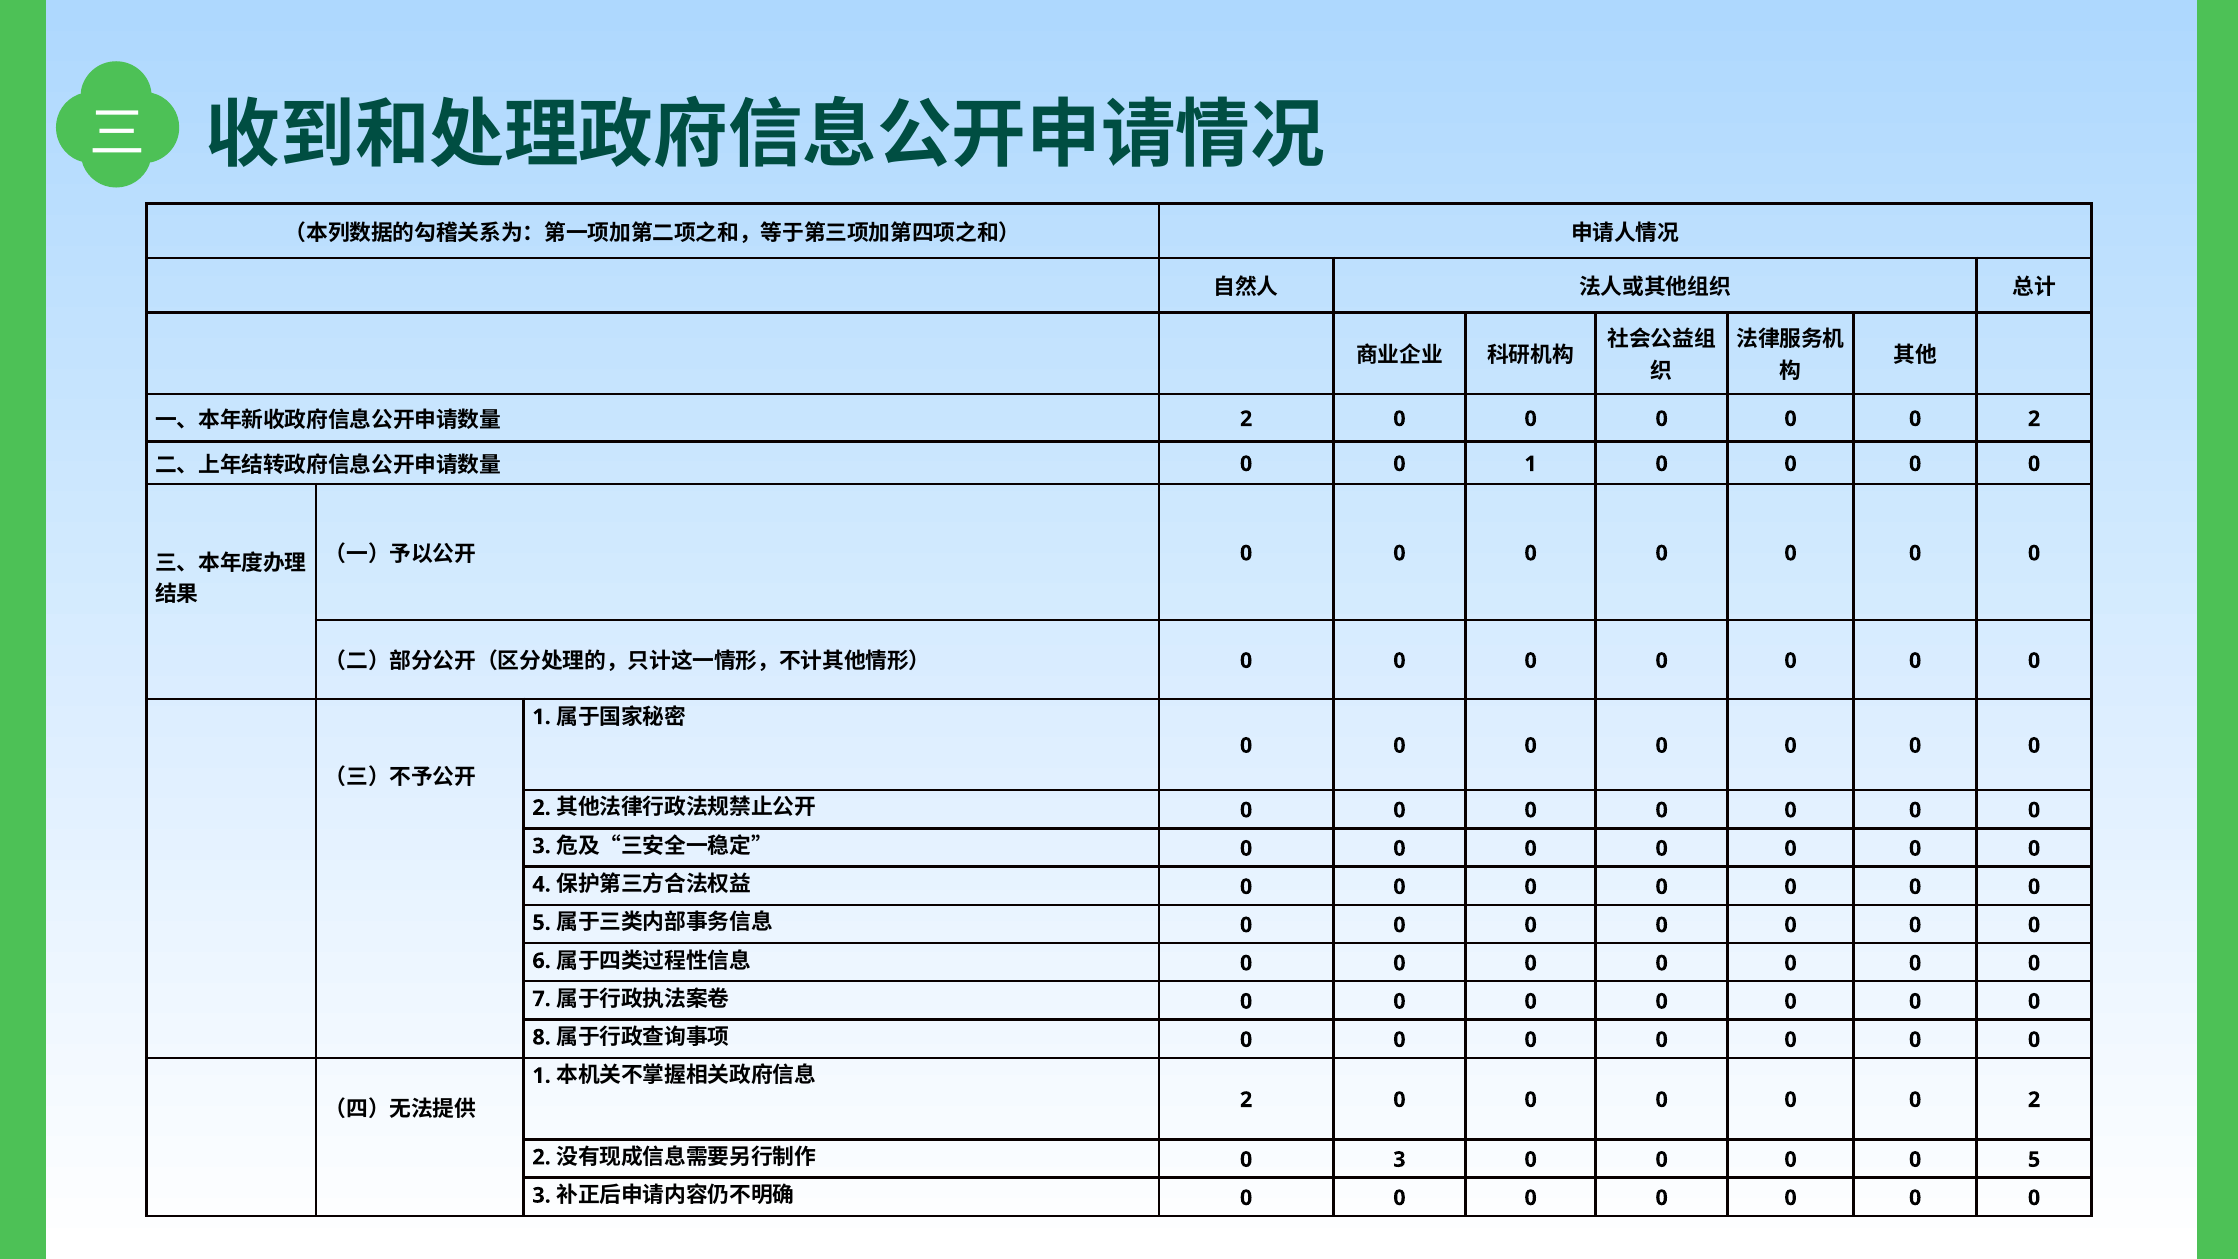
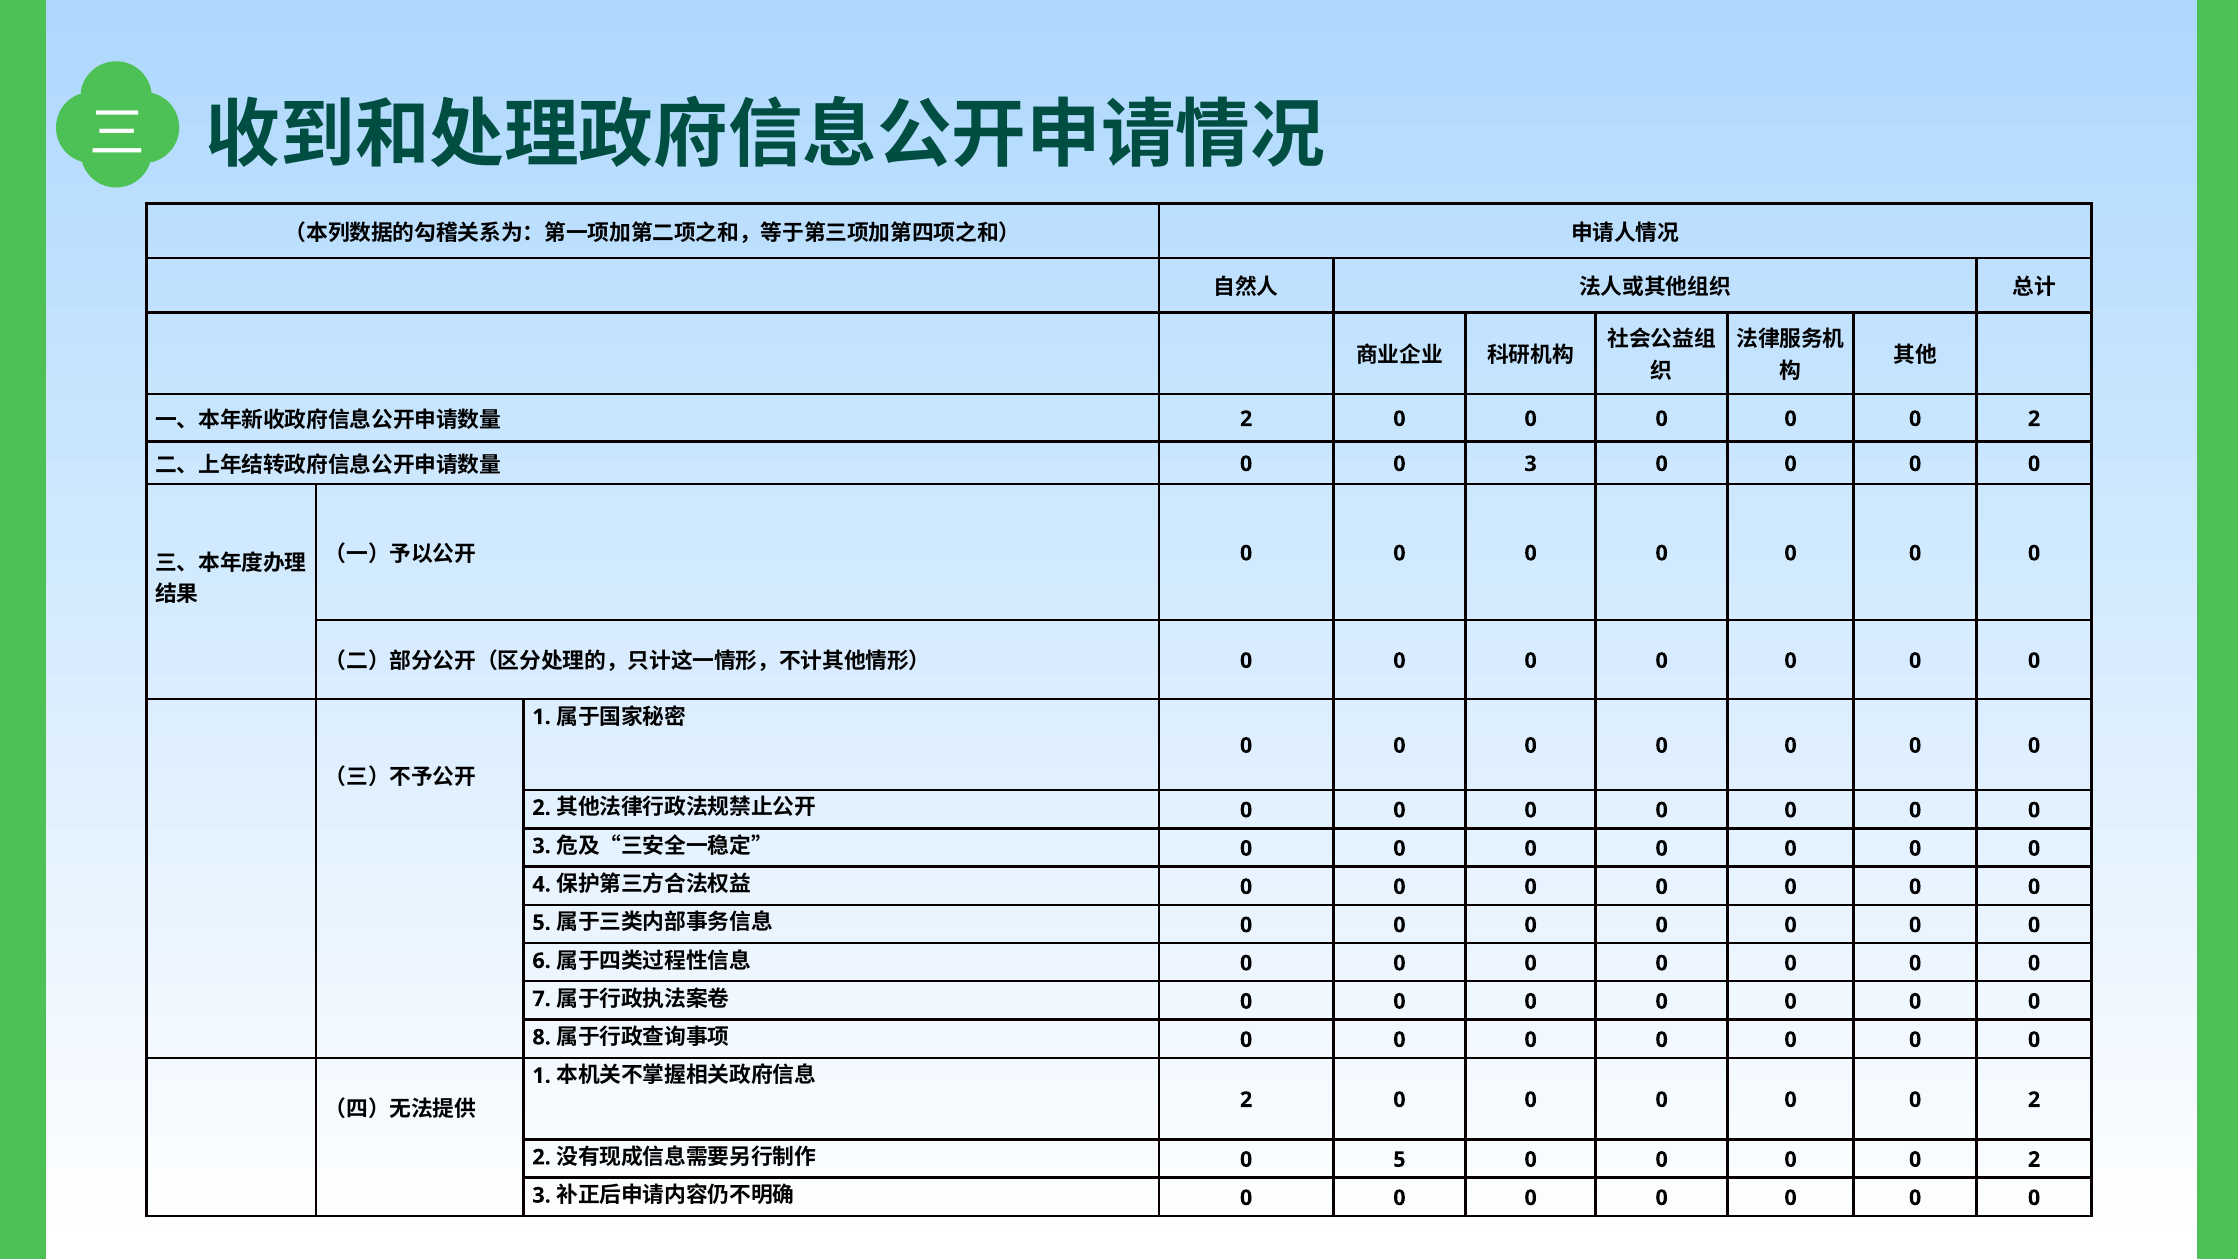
1: 1 -> 3 (1531, 464)
3: 3 -> 5 (1399, 1160)
5: 5 -> 2 (2034, 1160)
